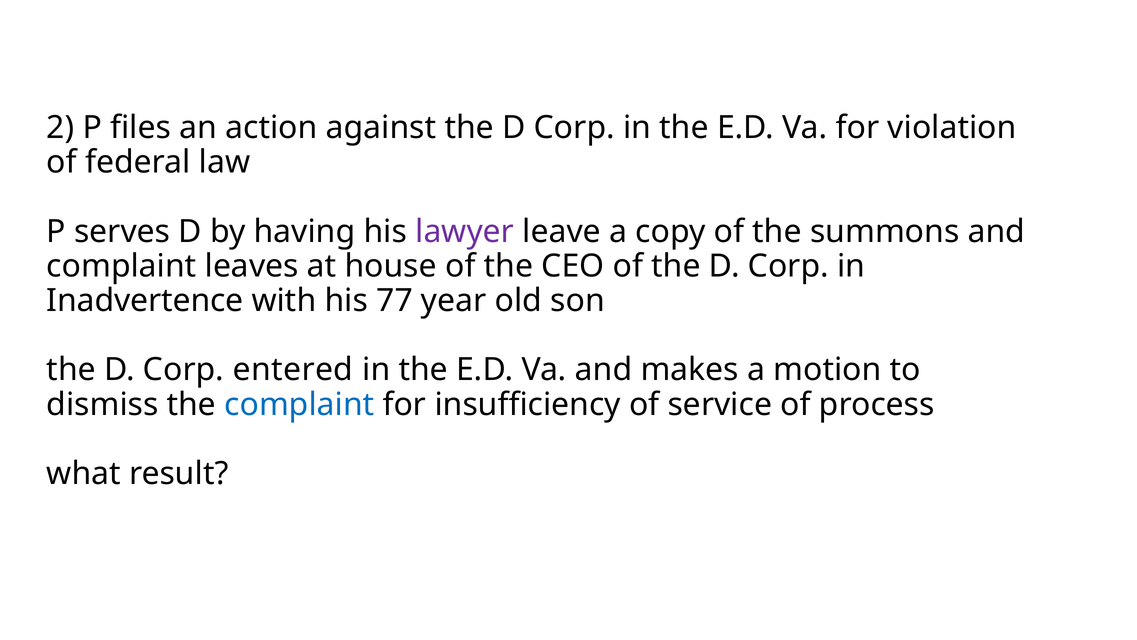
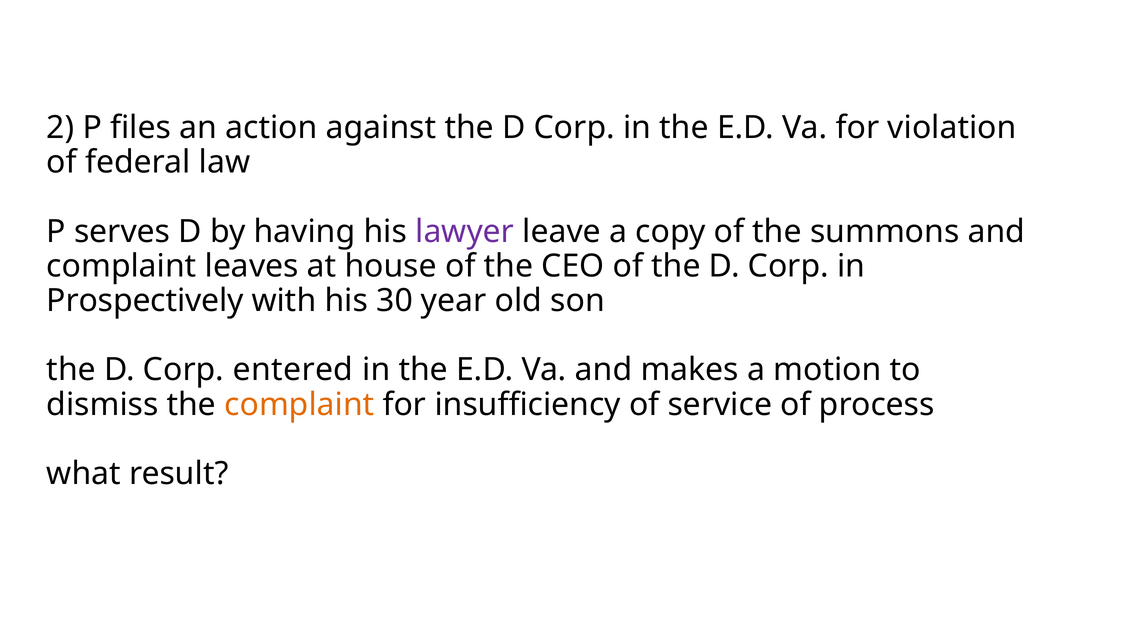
Inadvertence: Inadvertence -> Prospectively (145, 300)
77: 77 -> 30 (395, 300)
complaint colour: blue -> orange (299, 404)
